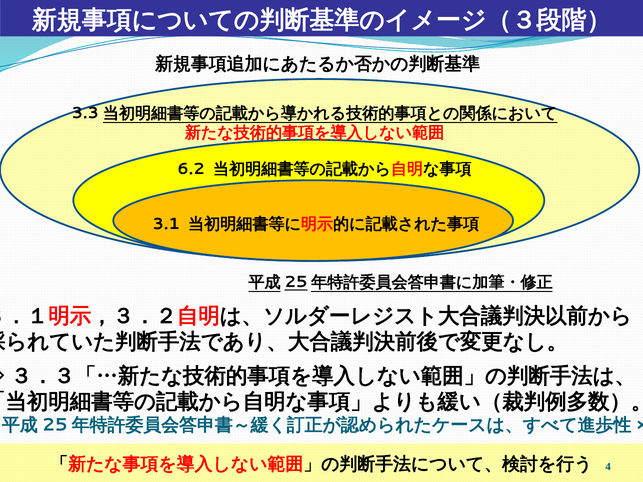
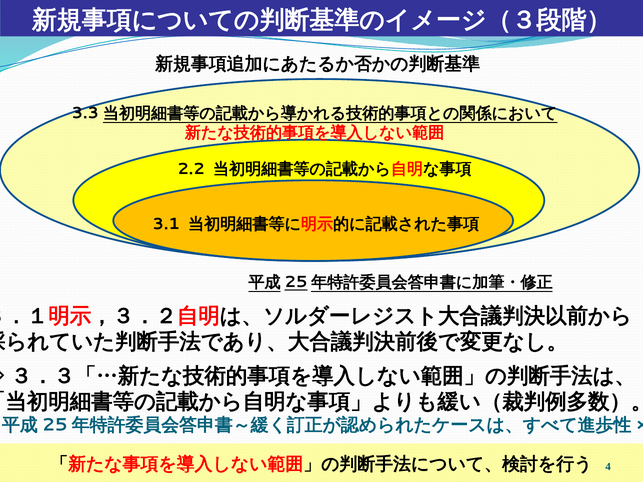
6.2: 6.2 -> 2.2 (191, 169)
